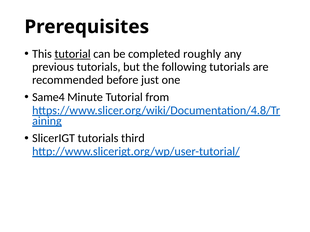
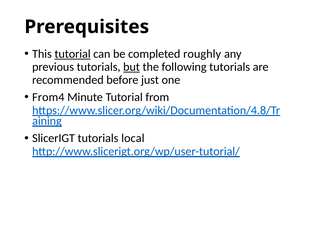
but underline: none -> present (132, 67)
Same4: Same4 -> From4 (48, 97)
third: third -> local (133, 139)
